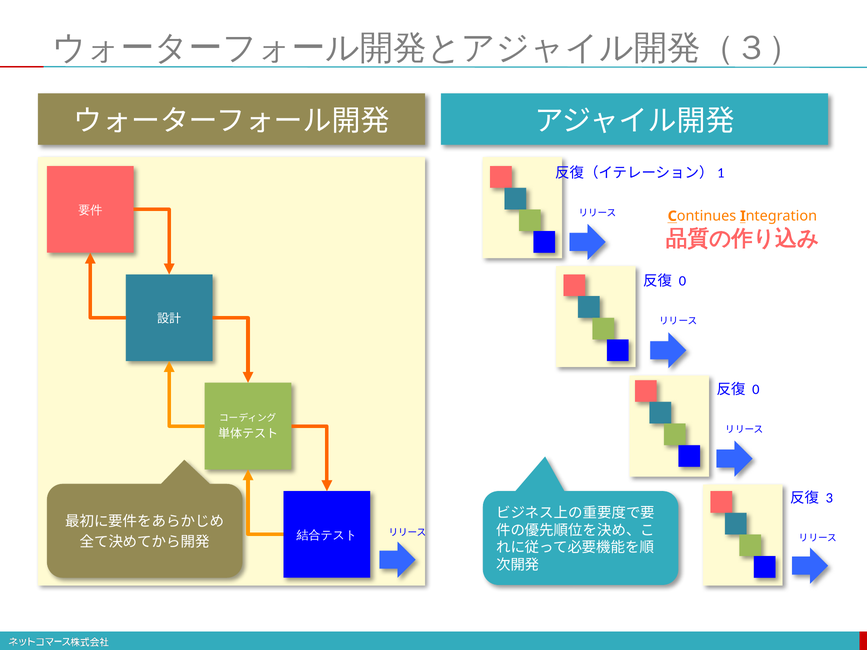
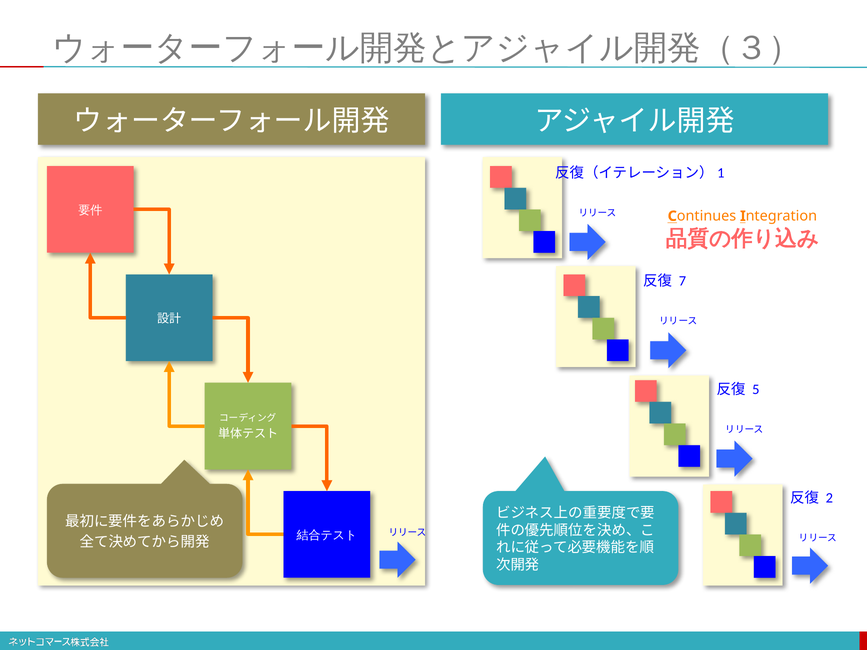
0: 0 -> 7 (682, 281)
0: 0 -> 5 (756, 390)
3: 3 -> 2 (829, 498)
